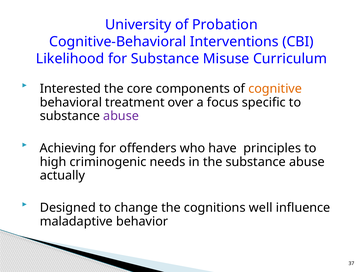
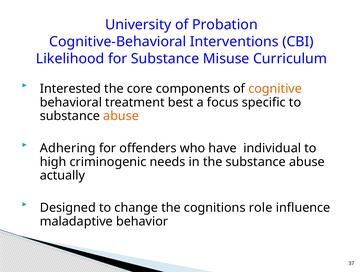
over: over -> best (181, 102)
abuse colour: purple -> orange (121, 116)
Achieving: Achieving -> Adhering (68, 148)
principles: principles -> individual (272, 148)
well: well -> role (261, 208)
